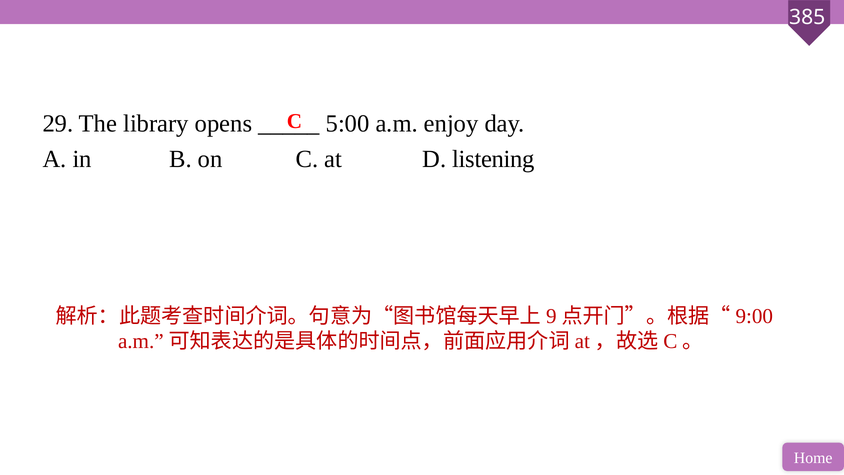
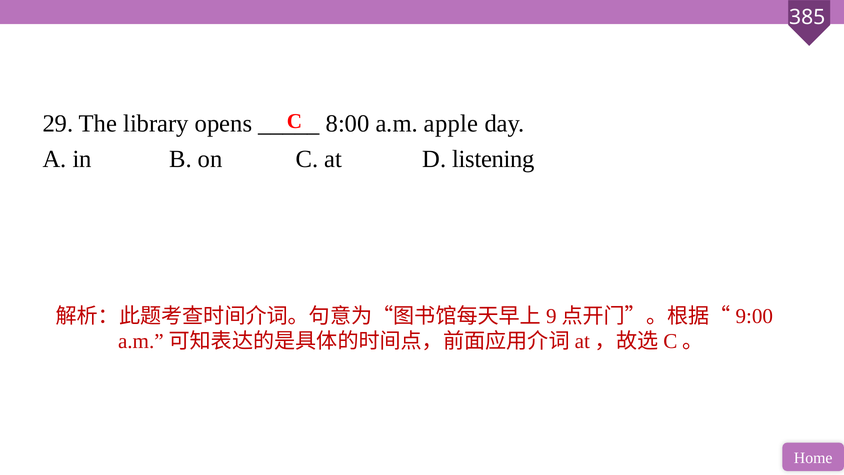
5:00: 5:00 -> 8:00 (348, 123)
enjoy: enjoy -> apple (451, 123)
